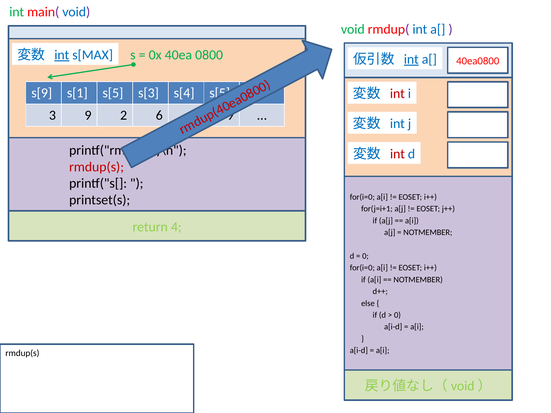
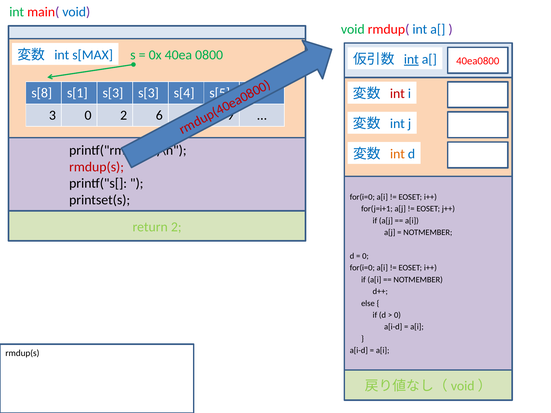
int underline: present -> none (62, 55)
s[9: s[9 -> s[8 (42, 93)
s[1 s[5: s[5 -> s[3 (113, 93)
3 9: 9 -> 0 (88, 115)
int colour: red -> orange (397, 154)
return 4: 4 -> 2 (176, 227)
